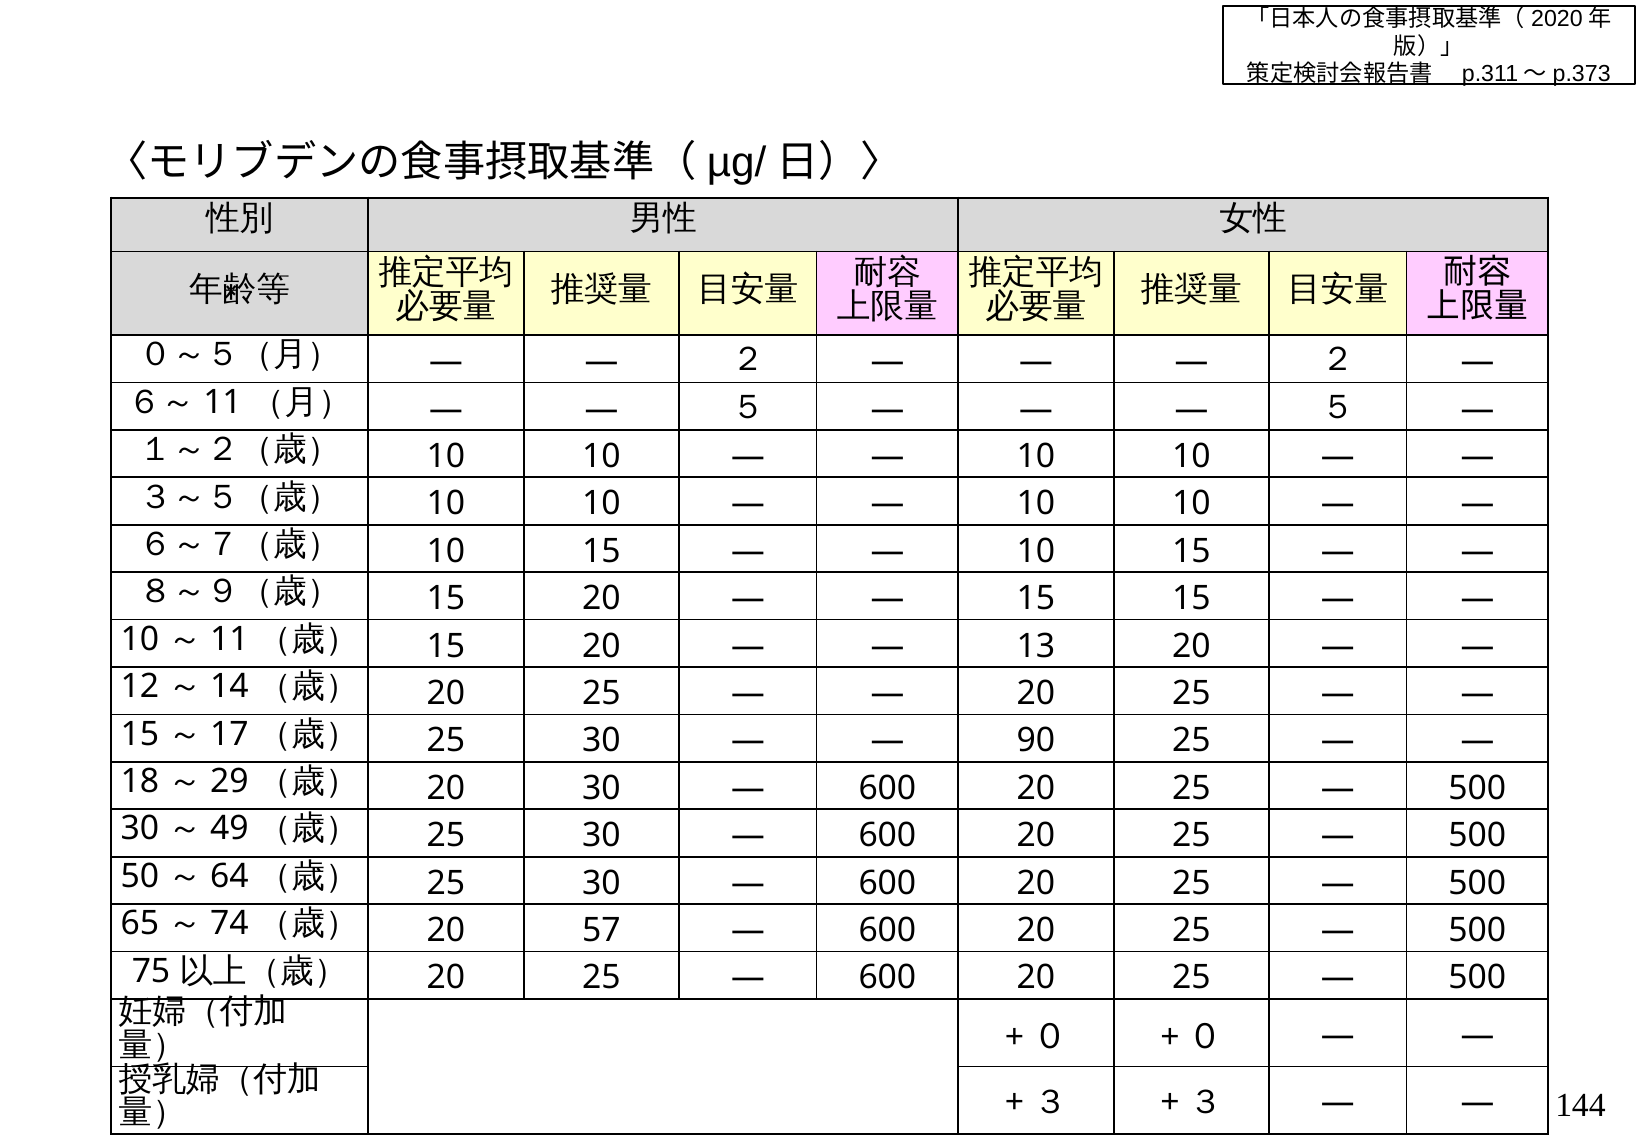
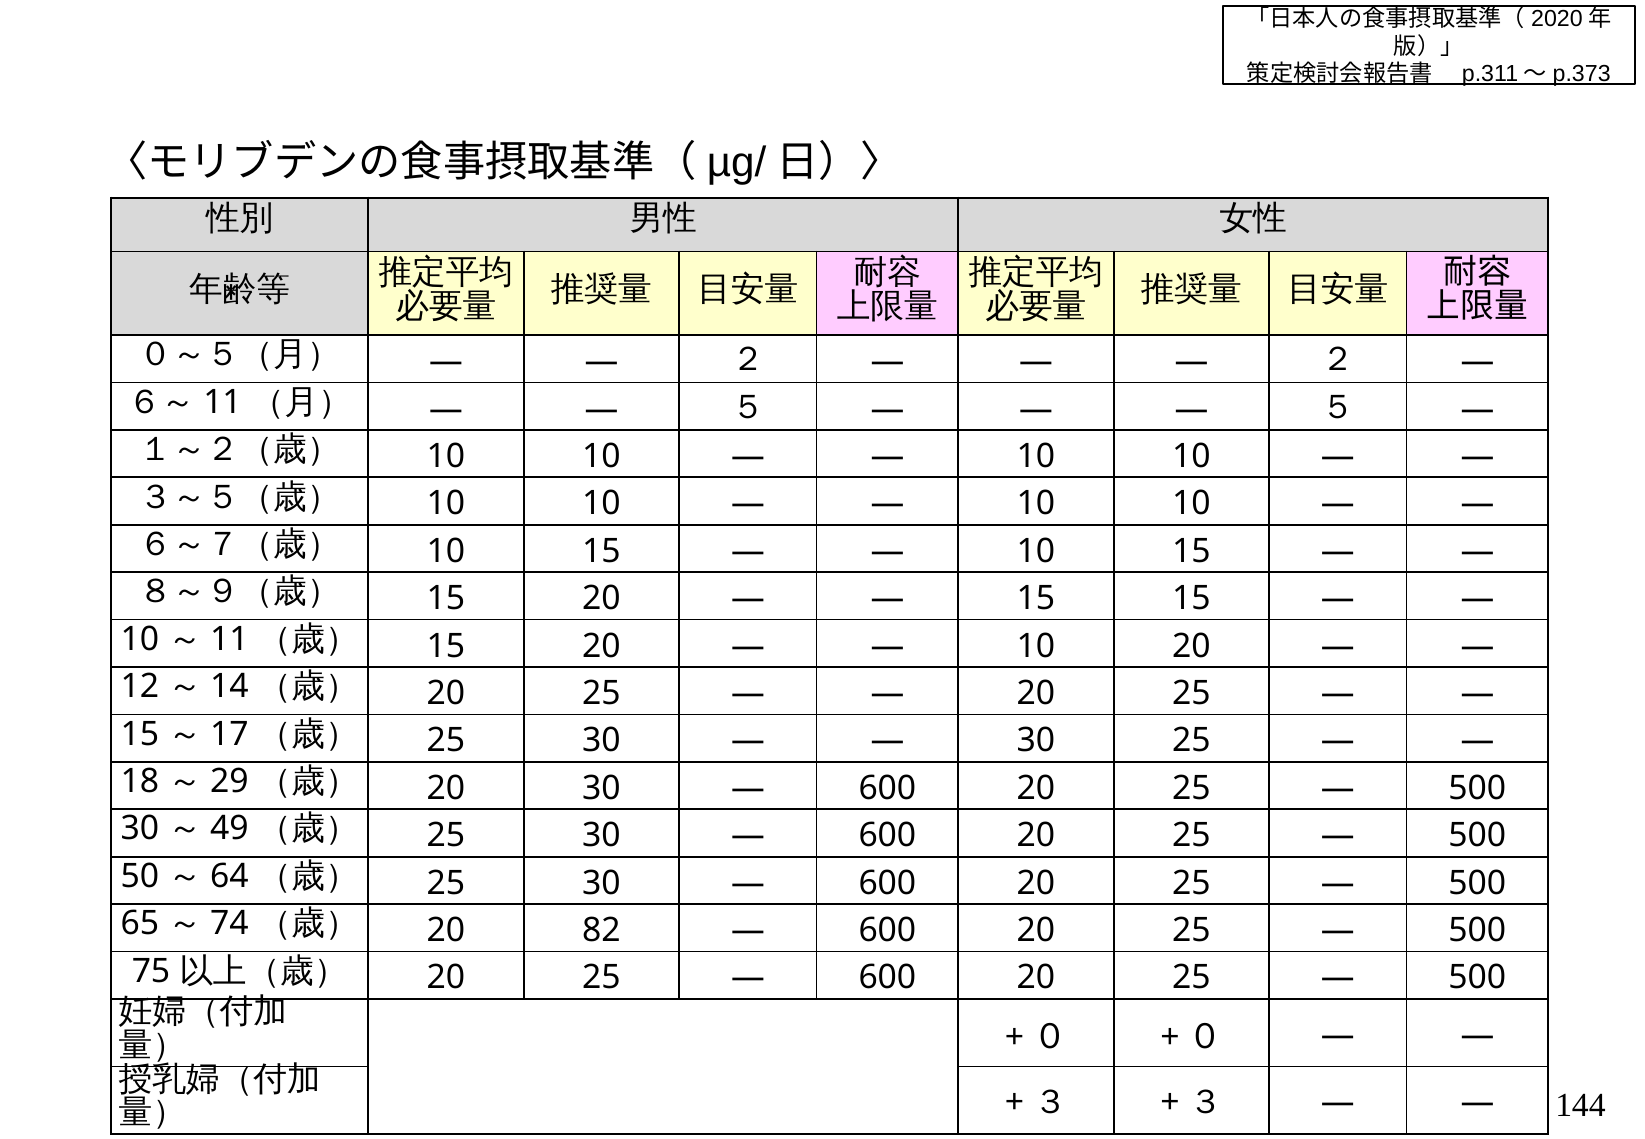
13: 13 -> 10 (1036, 646)
90: 90 -> 30 (1036, 741)
57: 57 -> 82 (601, 930)
